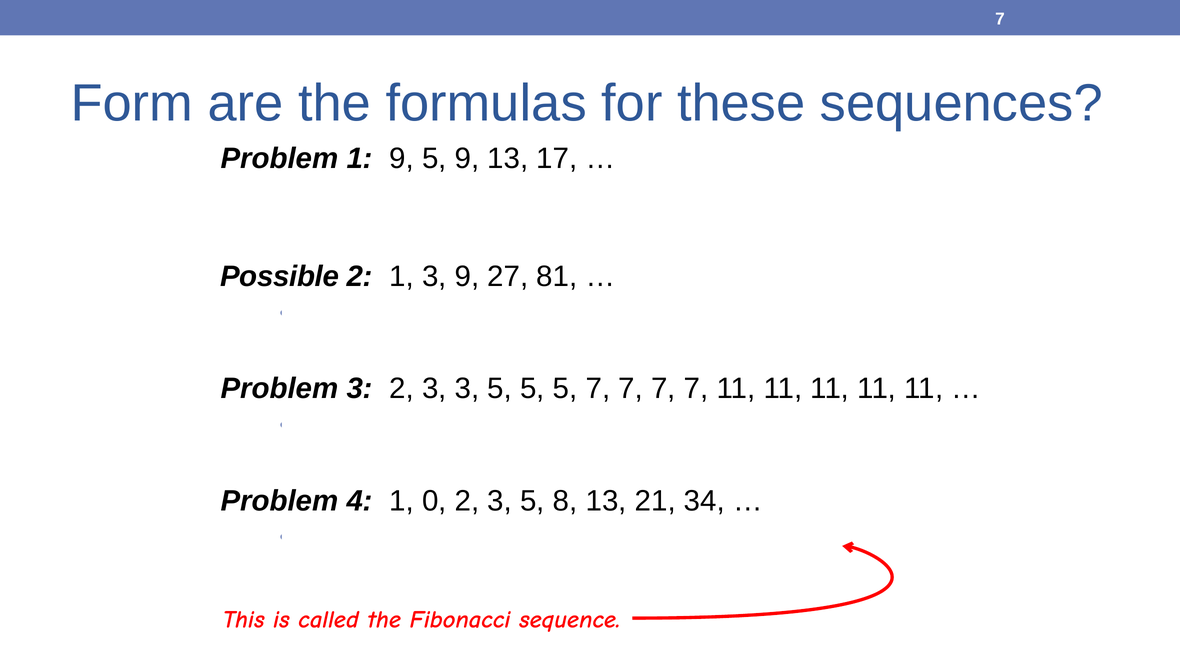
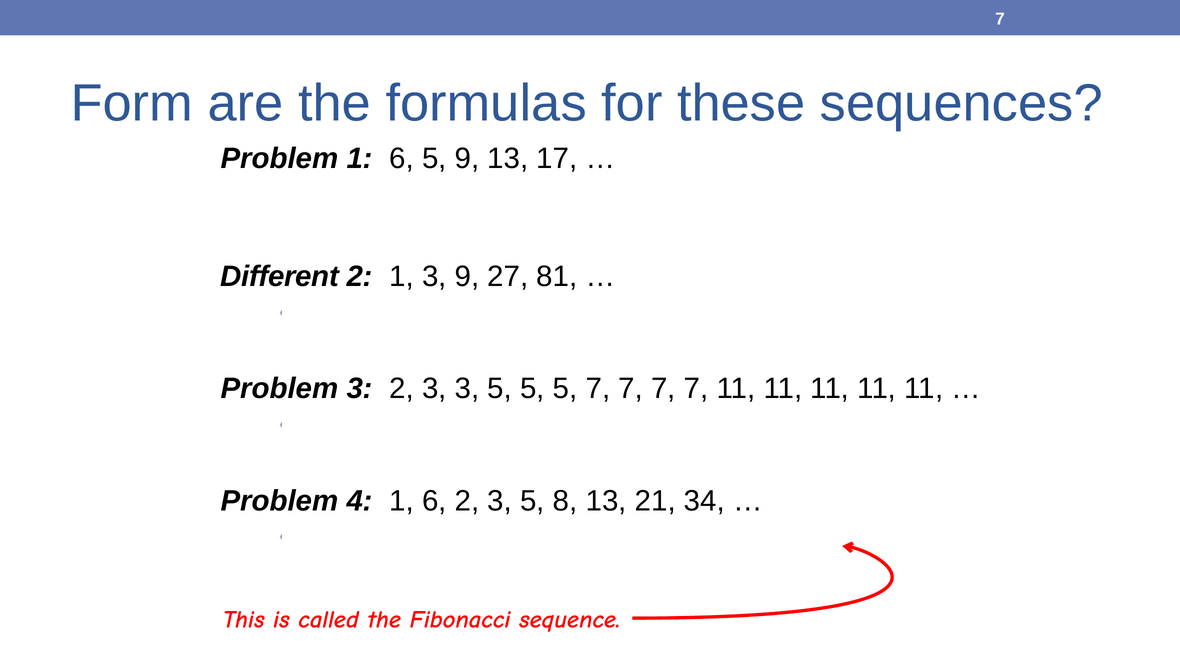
Problem 1 9: 9 -> 6 (402, 158)
Possible: Possible -> Different (280, 276)
4 1 0: 0 -> 6 (434, 501)
